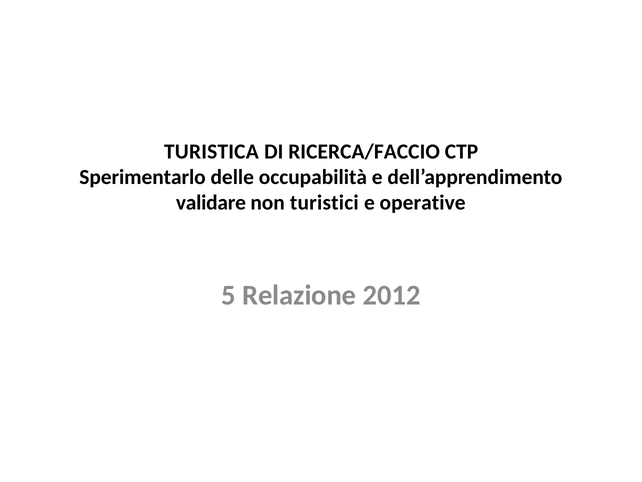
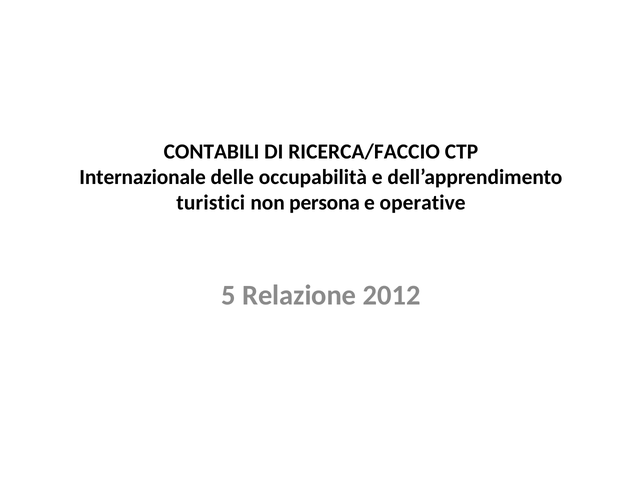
TURISTICA: TURISTICA -> CONTABILI (212, 151)
Sperimentarlo: Sperimentarlo -> Internazionale (143, 177)
validare: validare -> turistici (211, 203)
turistici: turistici -> persona (325, 203)
